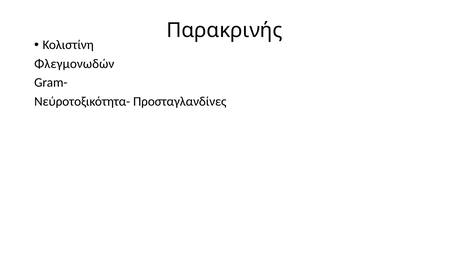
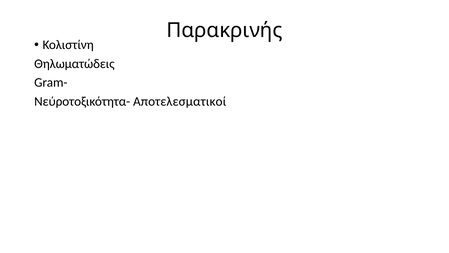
Φλεγμονωδών: Φλεγμονωδών -> Θηλωματώδεις (74, 64)
Προσταγλανδίνες: Προσταγλανδίνες -> Αποτελεσματικοί (180, 101)
